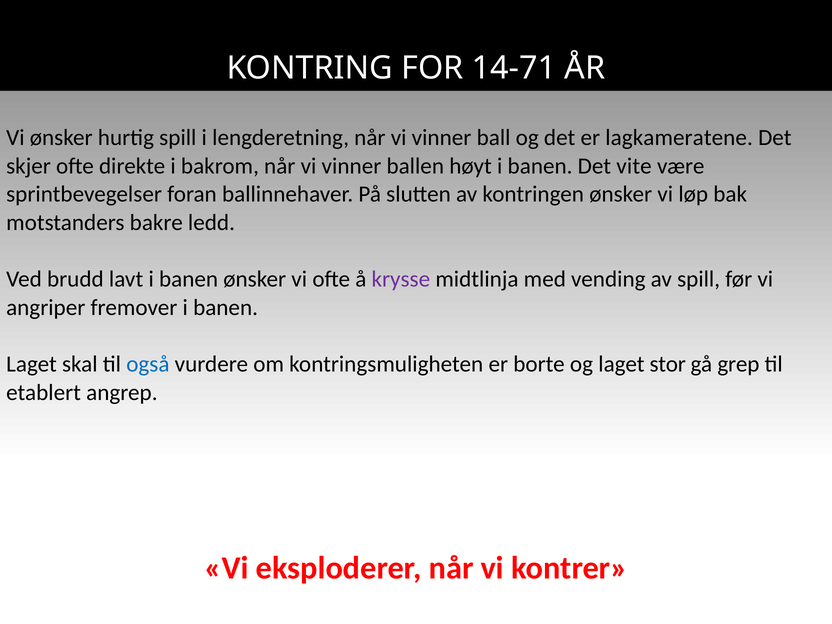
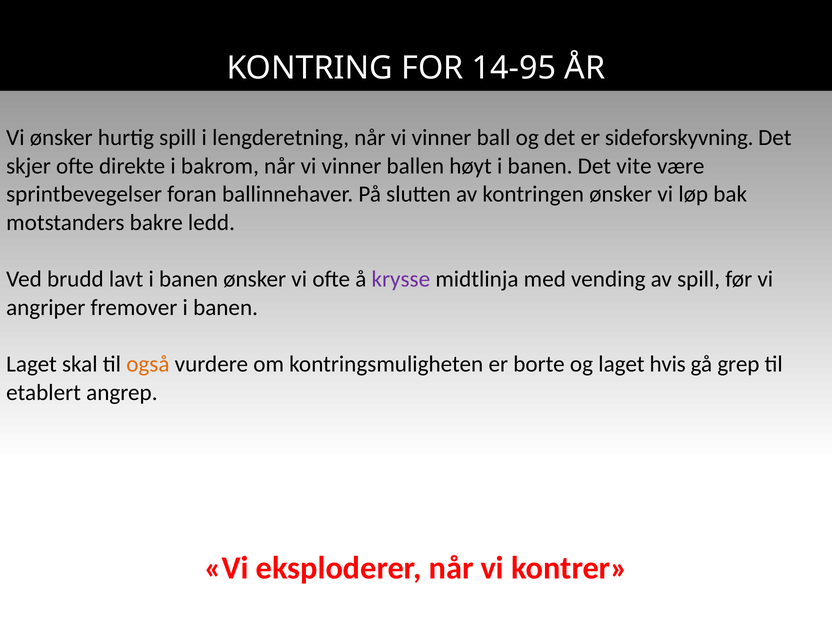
14-71: 14-71 -> 14-95 (514, 68)
lagkameratene: lagkameratene -> sideforskyvning (679, 138)
også colour: blue -> orange (148, 364)
stor: stor -> hvis (668, 364)
